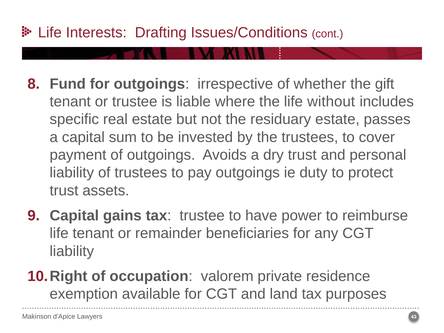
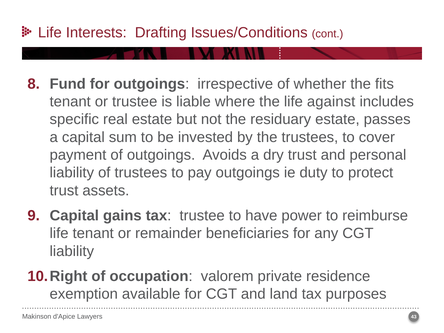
gift: gift -> fits (384, 84)
without: without -> against (331, 102)
